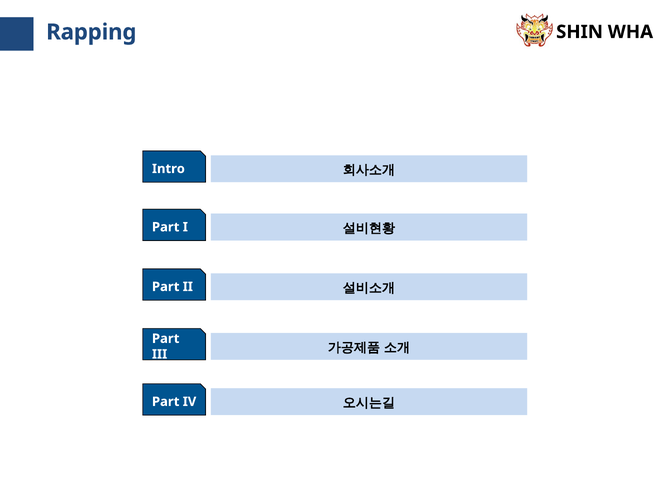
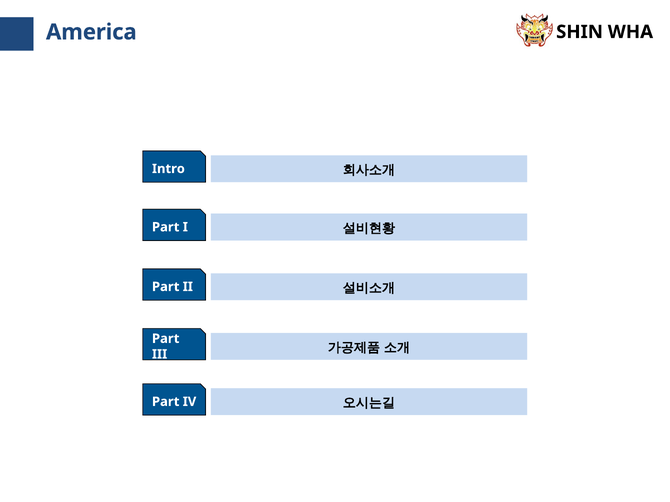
Rapping: Rapping -> America (91, 32)
